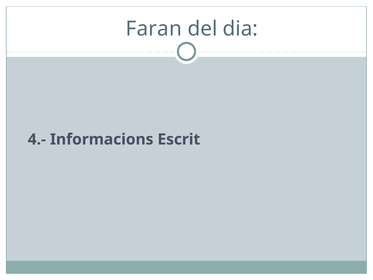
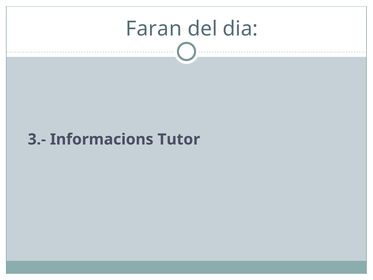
4.-: 4.- -> 3.- (37, 139)
Escrit: Escrit -> Tutor (179, 139)
